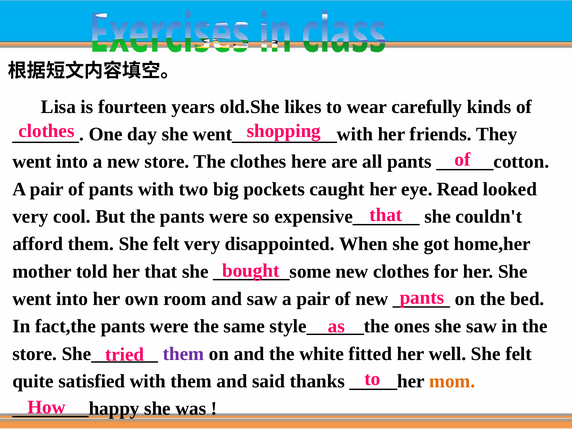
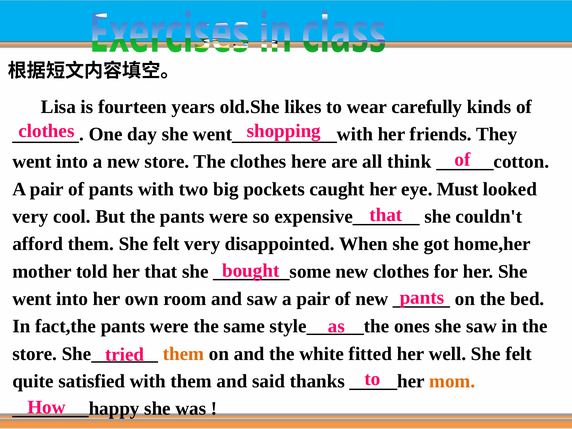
all pants: pants -> think (409, 162)
Read: Read -> Must (458, 189)
them colour: purple -> orange (184, 354)
